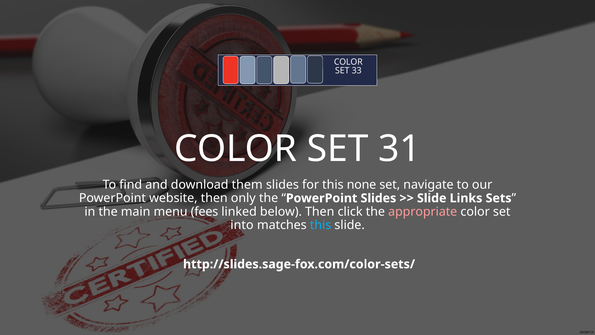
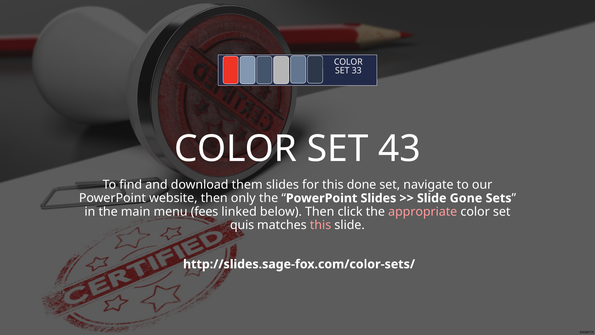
31: 31 -> 43 (399, 149)
none: none -> done (362, 185)
Links: Links -> Gone (466, 198)
into: into -> quis (242, 225)
this colour: light blue -> pink (321, 225)
